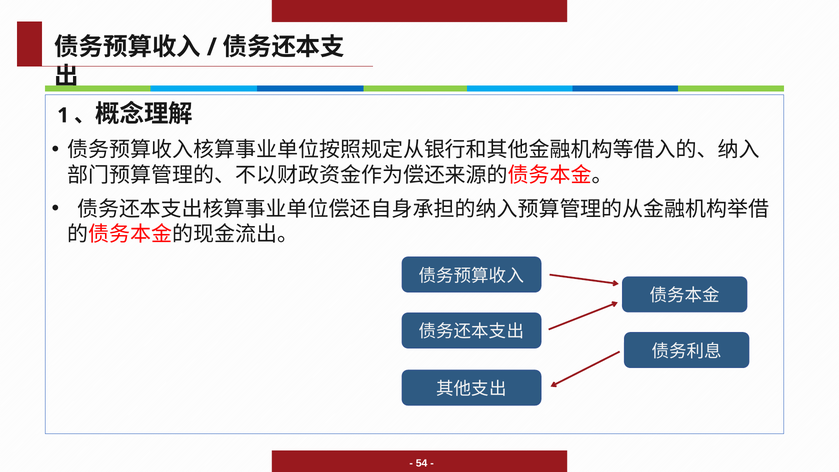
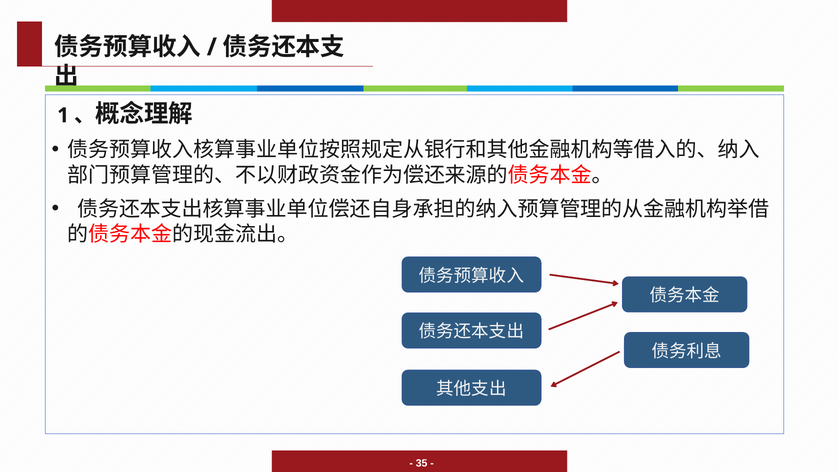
54: 54 -> 35 (422, 463)
